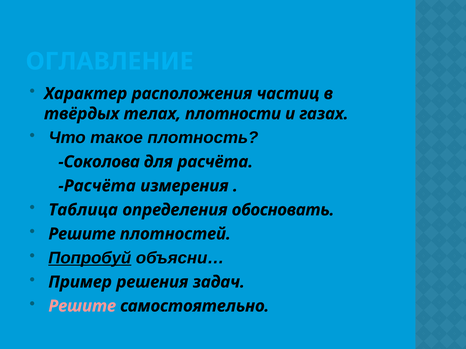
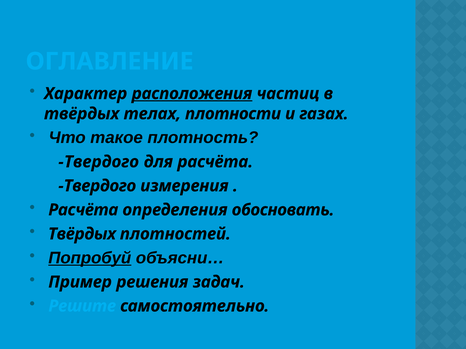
расположения underline: none -> present (192, 94)
Соколова: Соколова -> Твердого (101, 162)
Расчёта: Расчёта -> Твердого (100, 186)
Таблица: Таблица -> Расчёта (83, 210)
Решите: Решите -> Твёрдых (82, 234)
Решите colour: pink -> light blue (82, 306)
